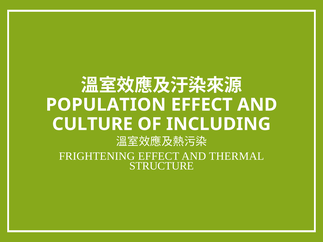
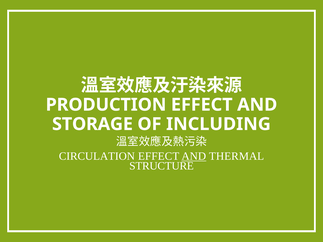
POPULATION: POPULATION -> PRODUCTION (106, 105)
CULTURE: CULTURE -> STORAGE (92, 124)
FRIGHTENING: FRIGHTENING -> CIRCULATION (97, 156)
AND underline: none -> present (194, 156)
